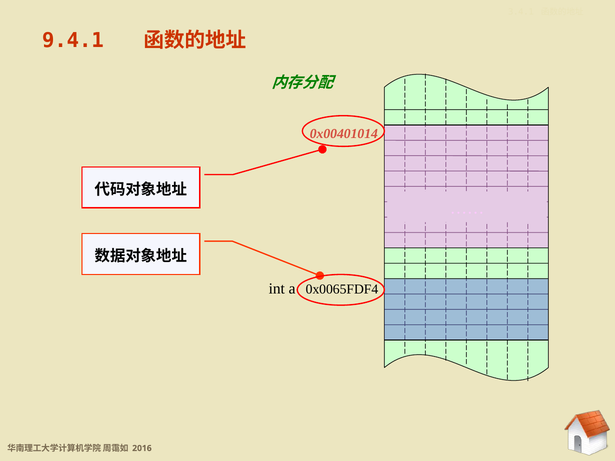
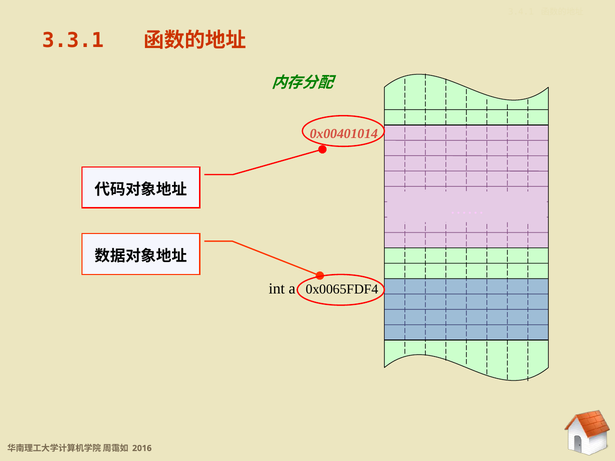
9.4.1: 9.4.1 -> 3.3.1 (73, 40)
